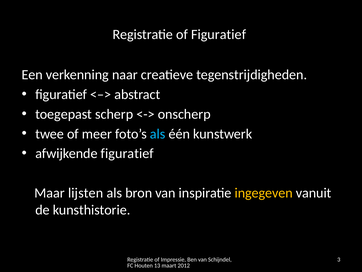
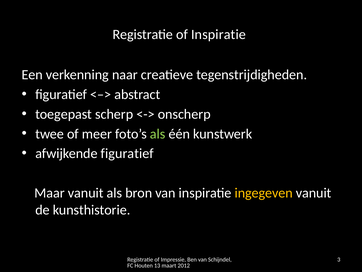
of Figuratief: Figuratief -> Inspiratie (219, 34)
als colour: light blue -> light green (158, 134)
Maar lijsten: lijsten -> vanuit (86, 193)
